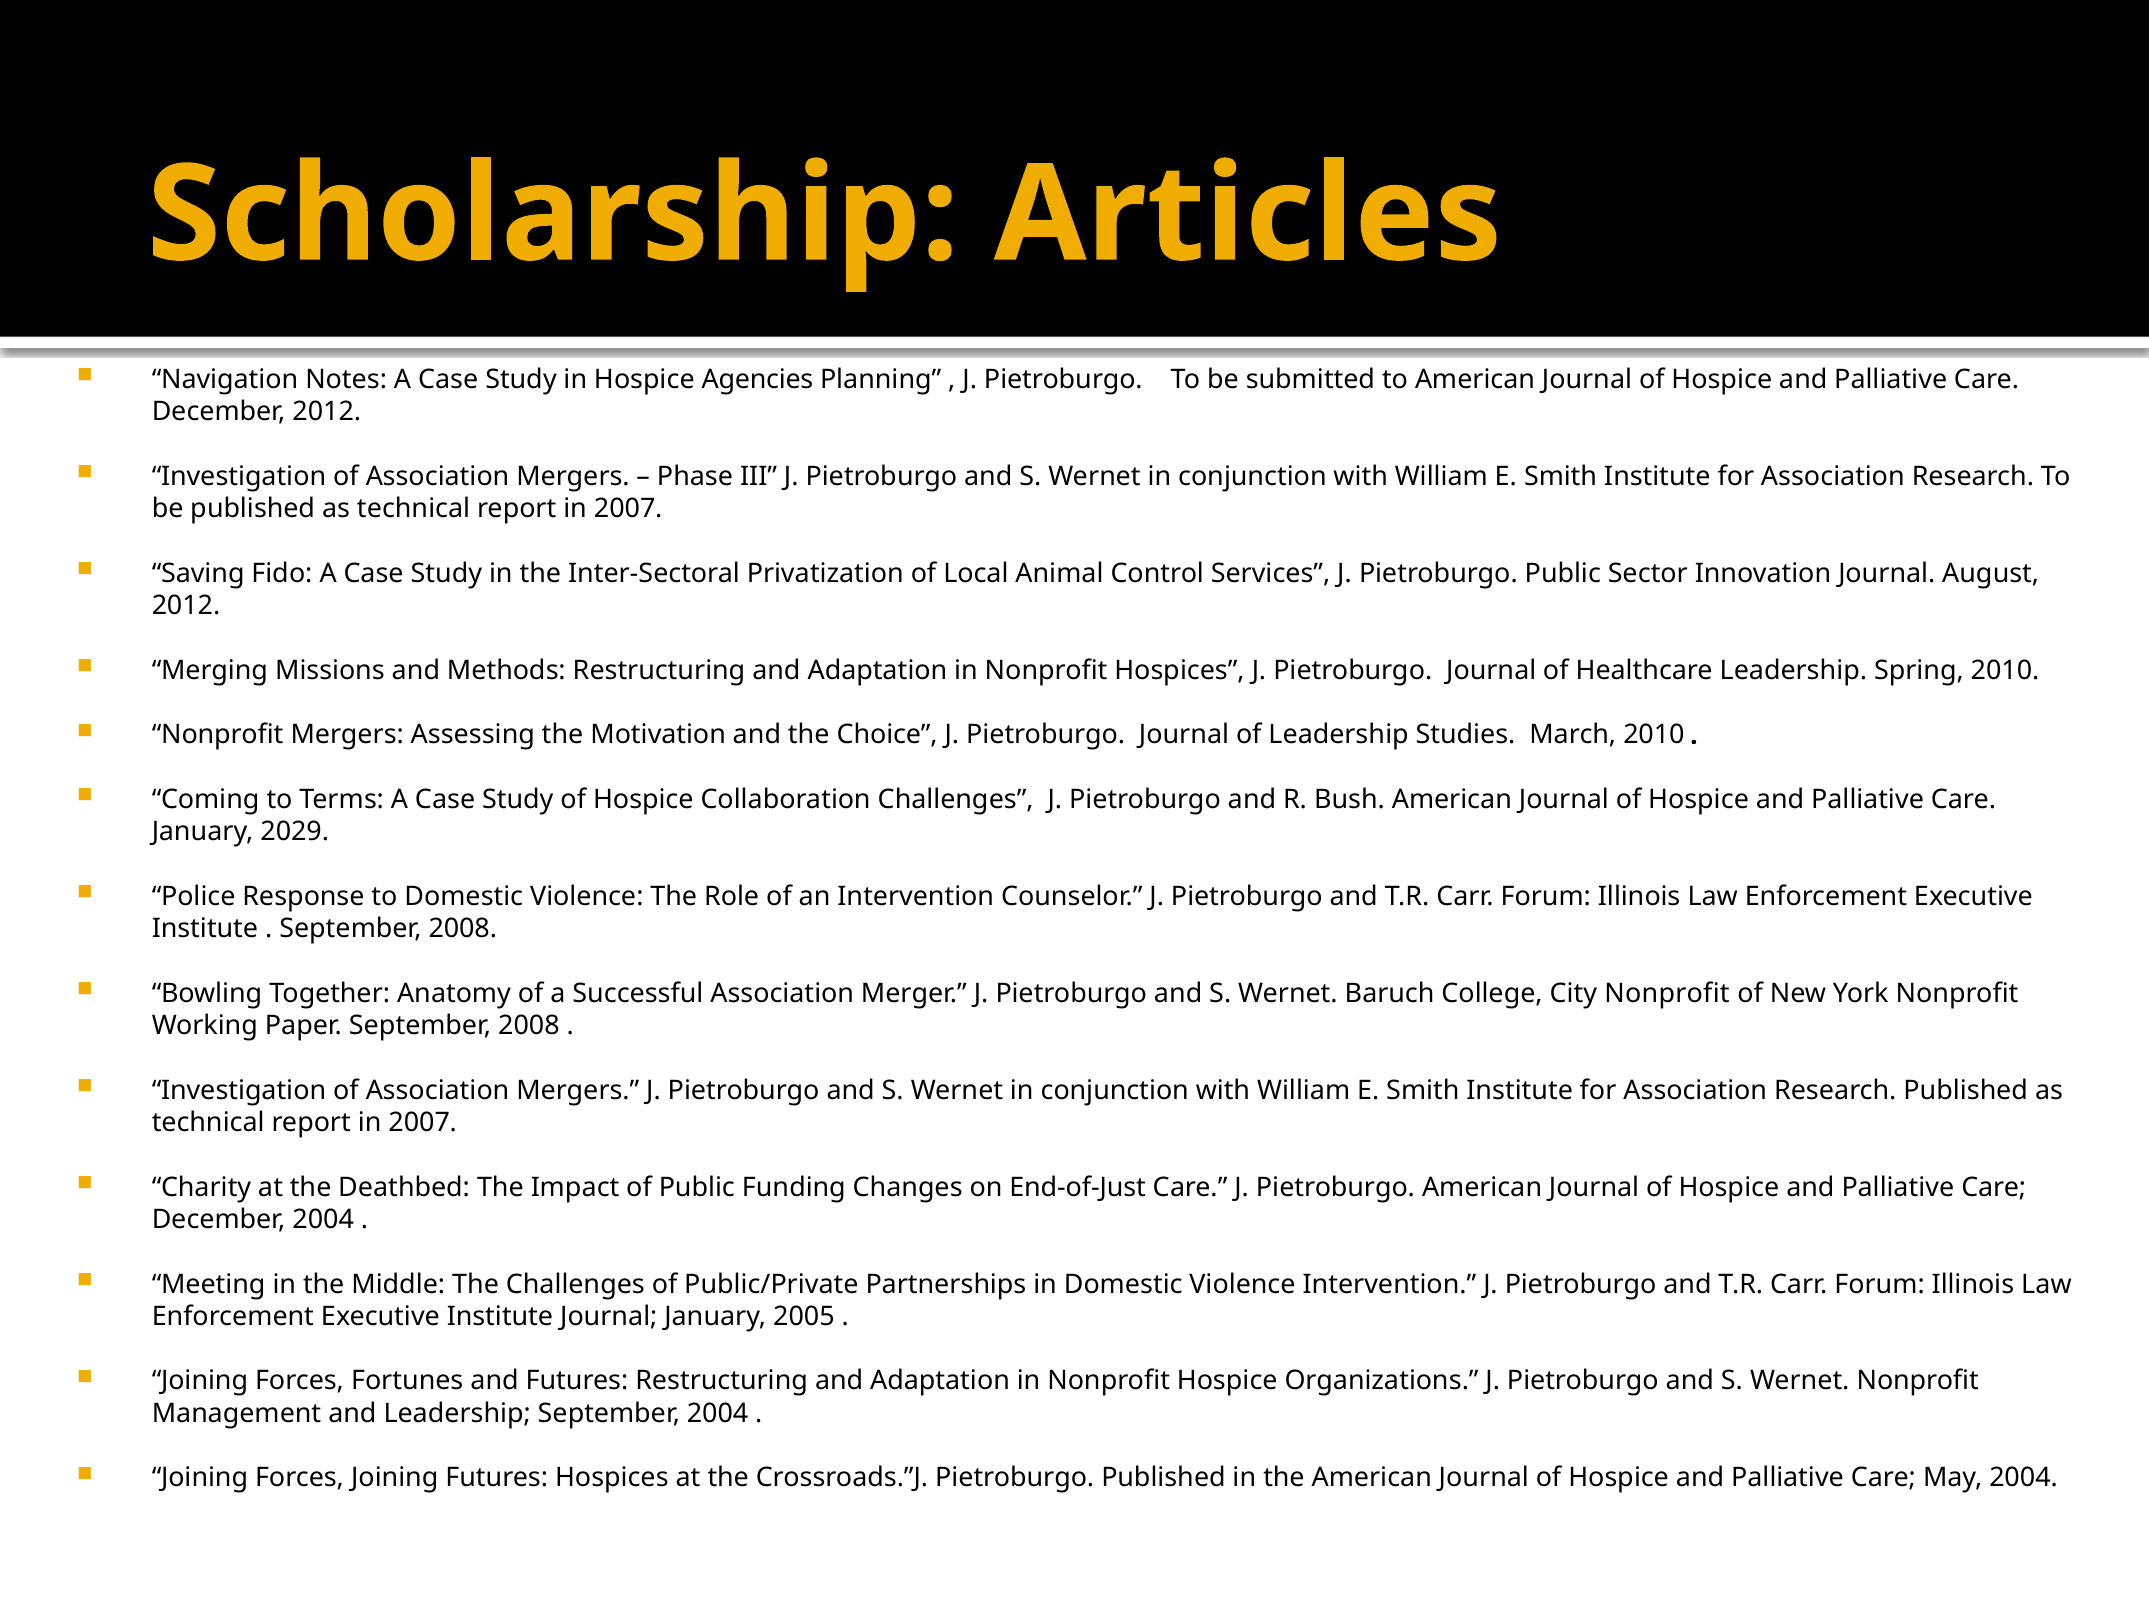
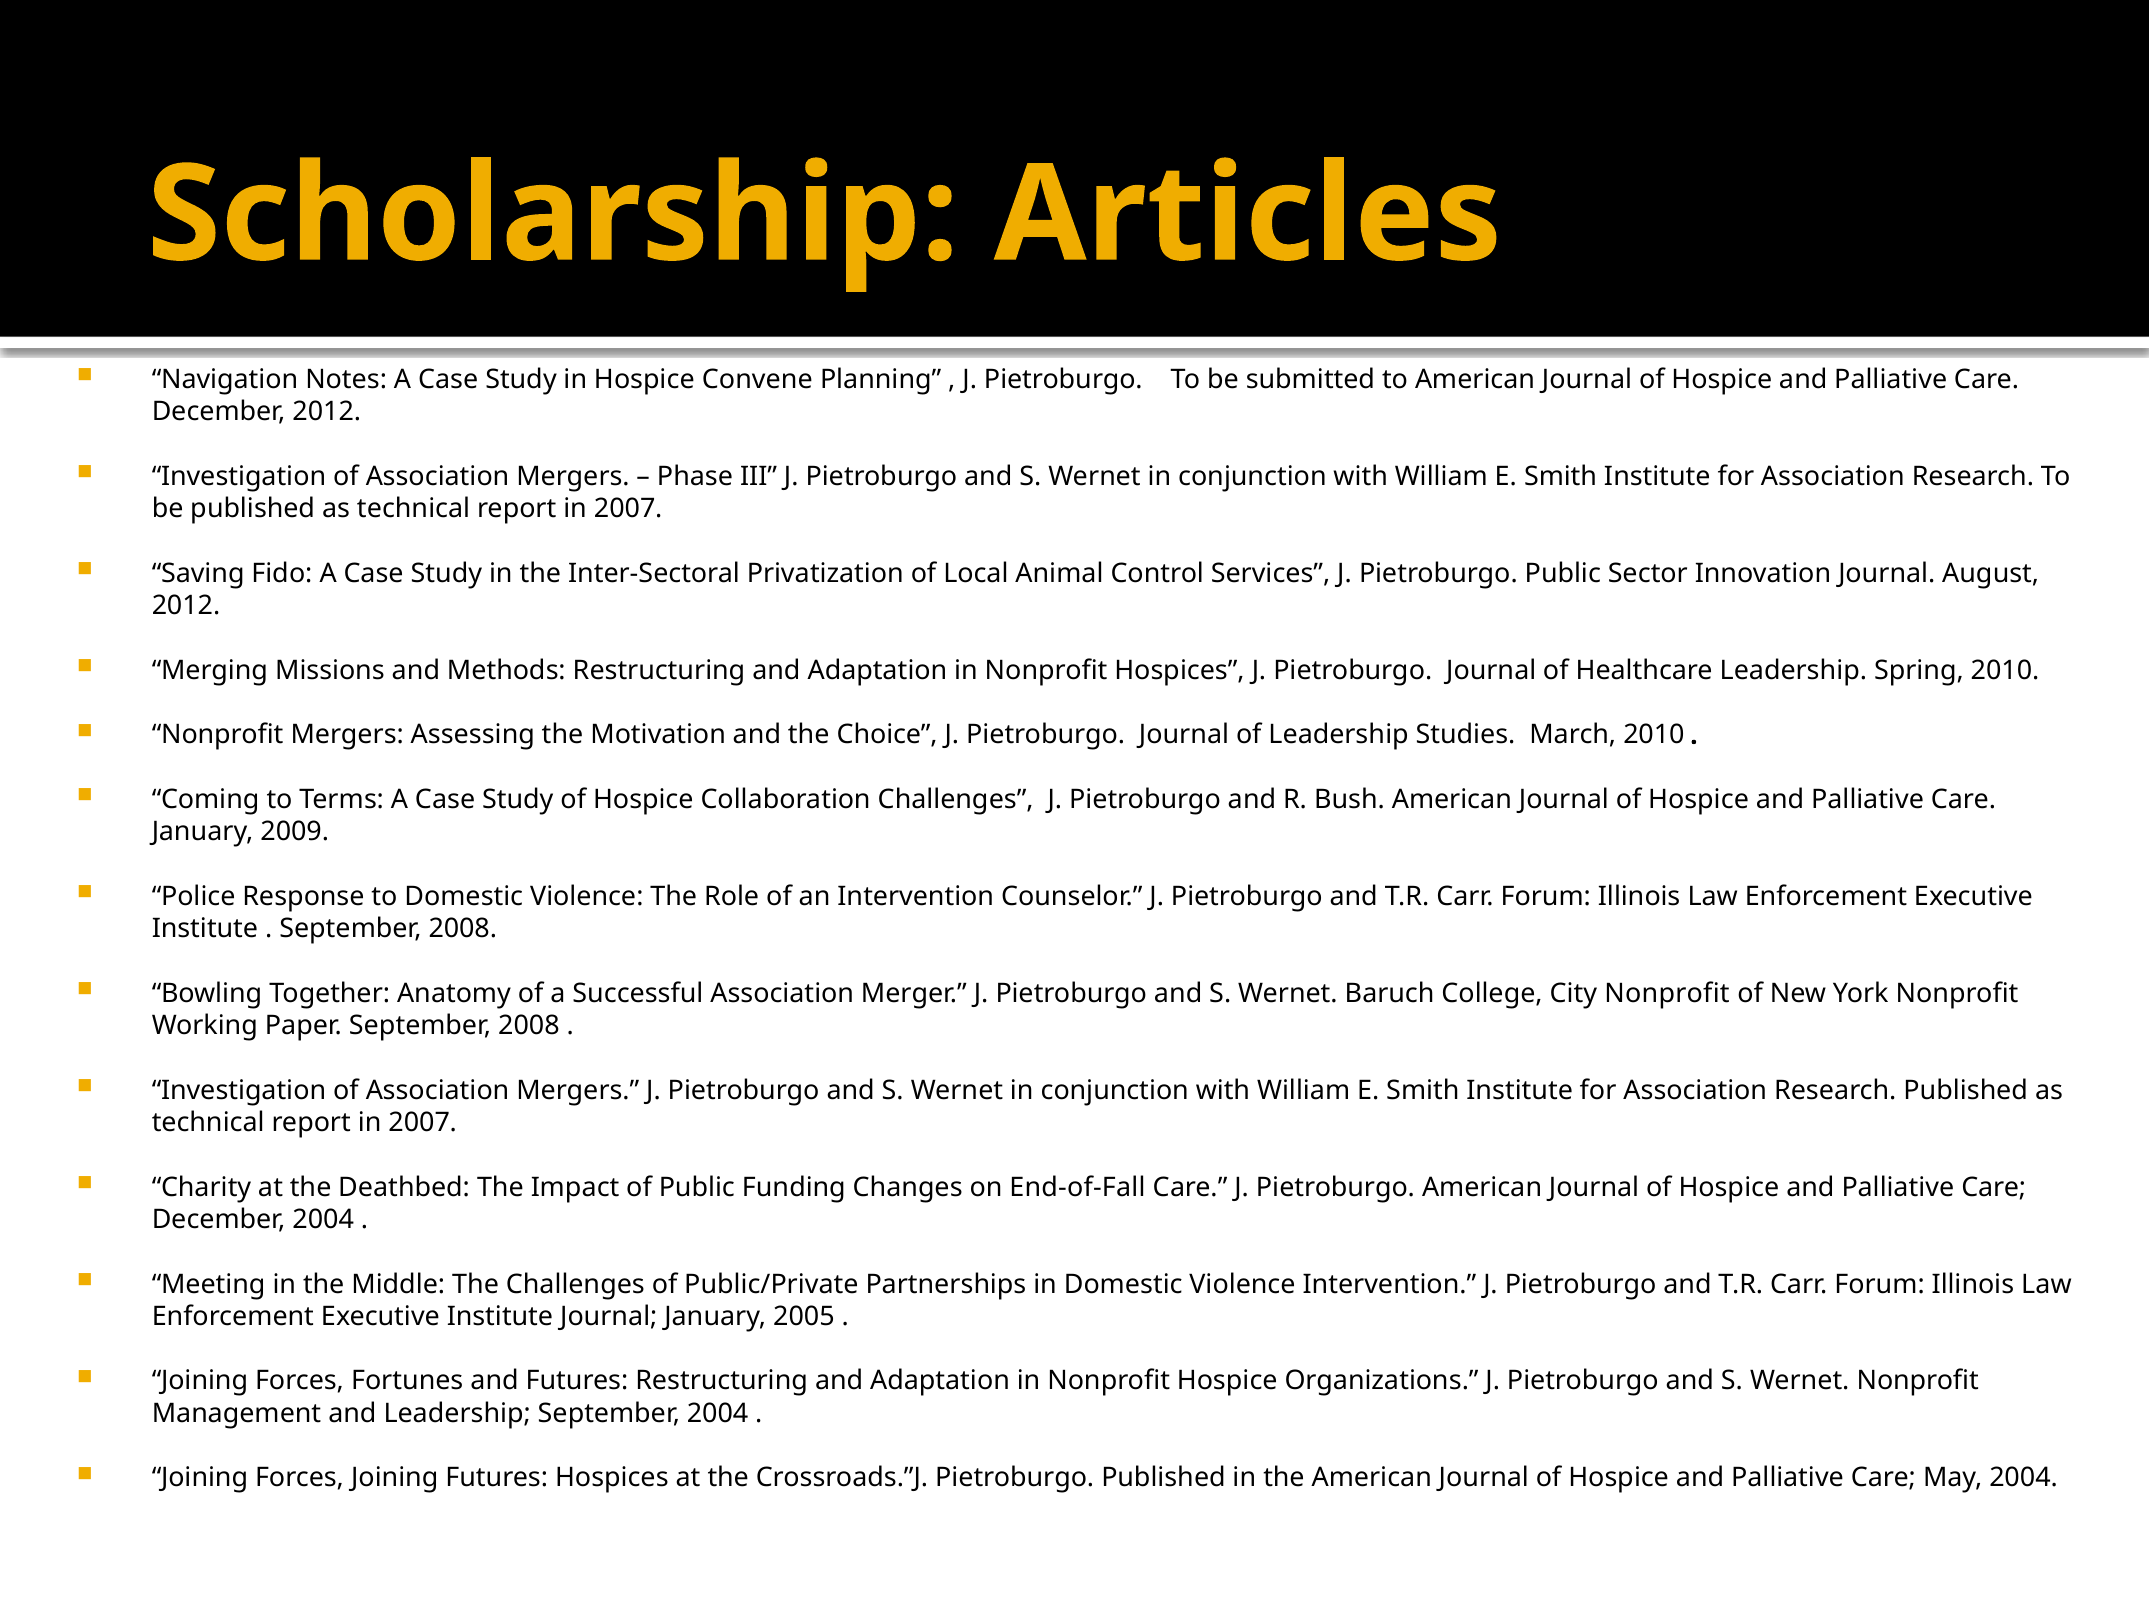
Agencies: Agencies -> Convene (757, 380)
2029: 2029 -> 2009 (295, 832)
End-of-Just: End-of-Just -> End-of-Fall (1077, 1188)
